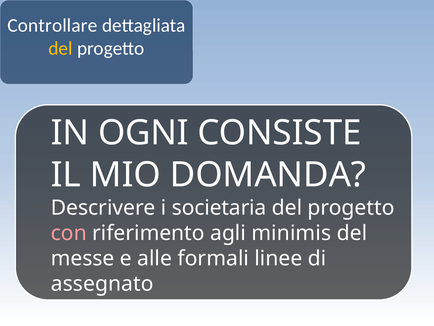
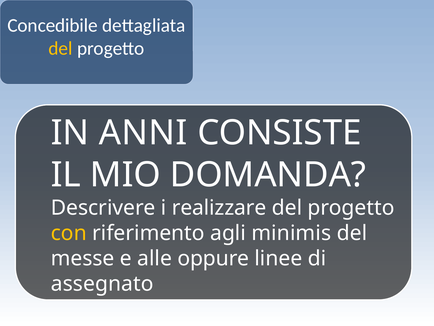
Controllare: Controllare -> Concedibile (53, 25)
OGNI: OGNI -> ANNI (143, 133)
societaria: societaria -> realizzare (219, 207)
con colour: pink -> yellow (69, 233)
formali: formali -> oppure (213, 258)
